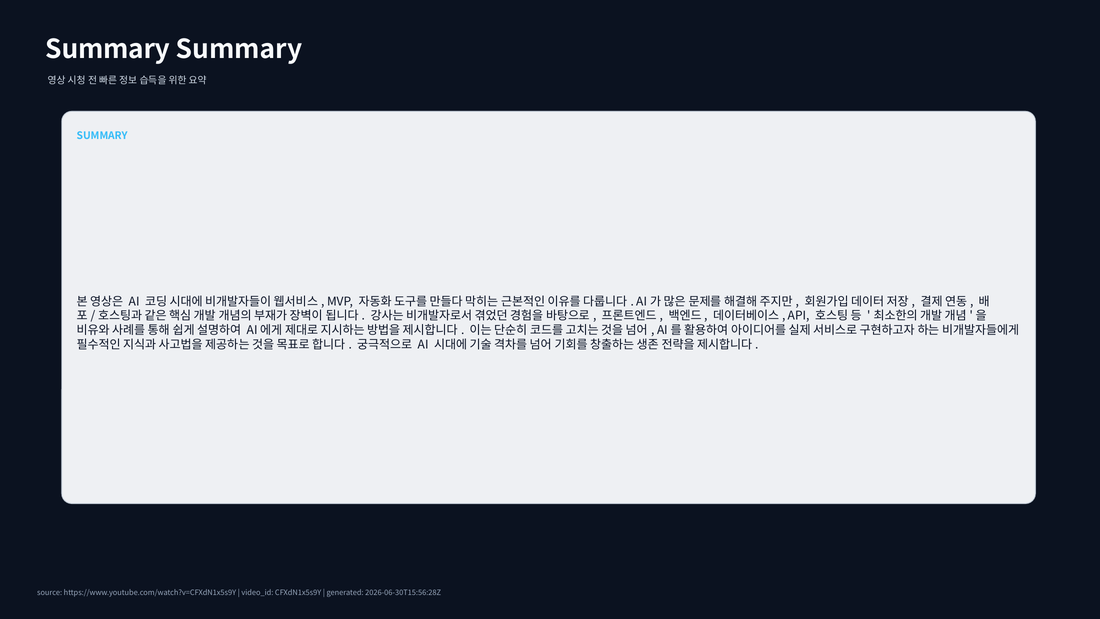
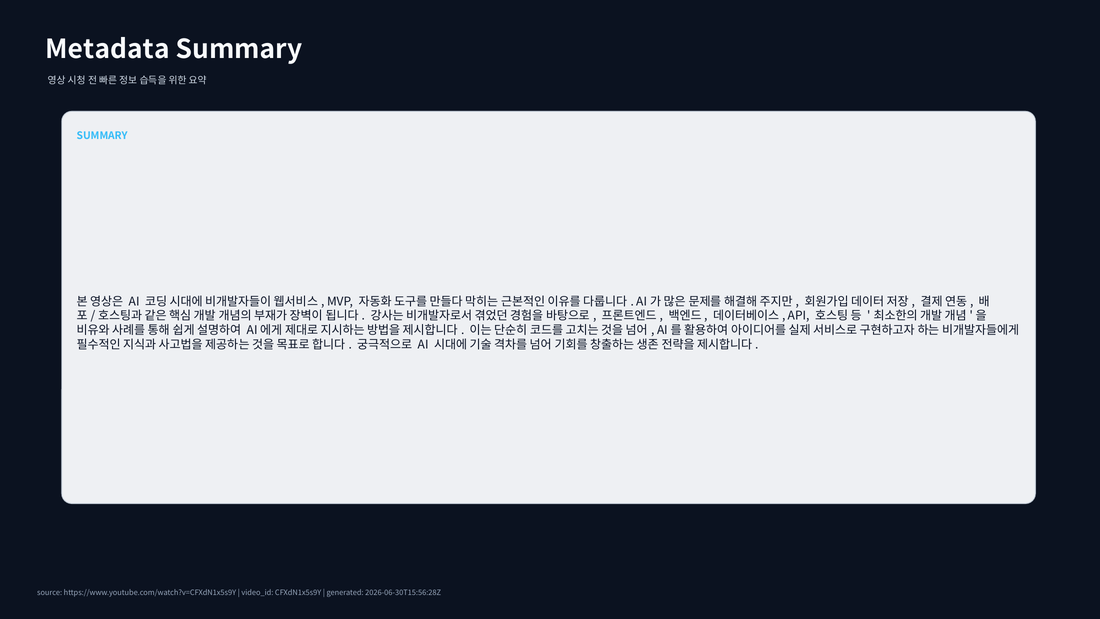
Summary: Summary -> Metadata (108, 49)
